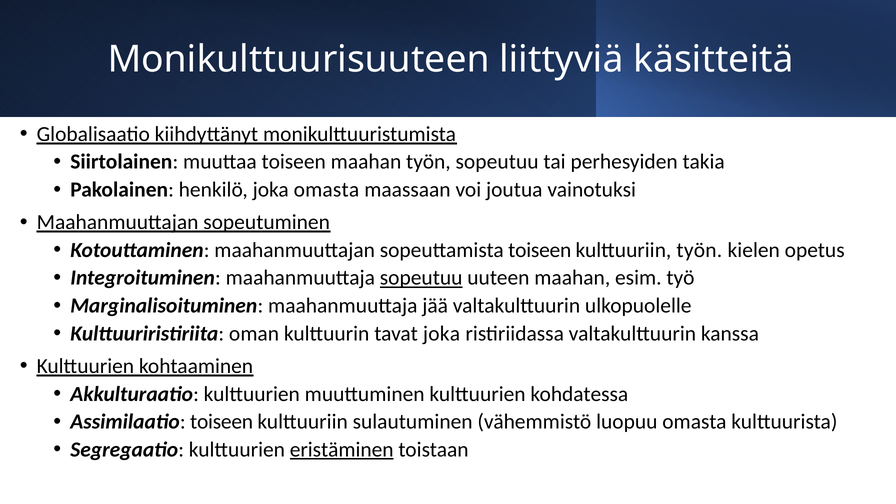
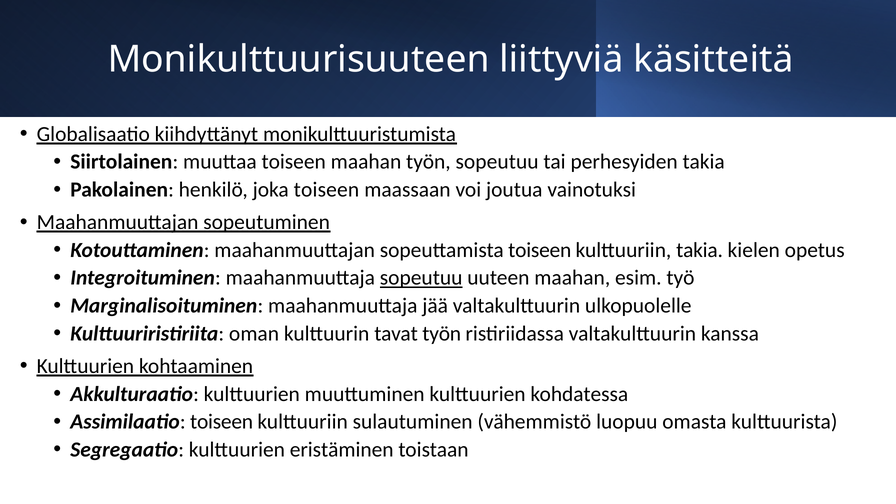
joka omasta: omasta -> toiseen (326, 190)
kulttuuriin työn: työn -> takia (700, 250)
tavat joka: joka -> työn (442, 334)
eristäminen underline: present -> none (342, 450)
